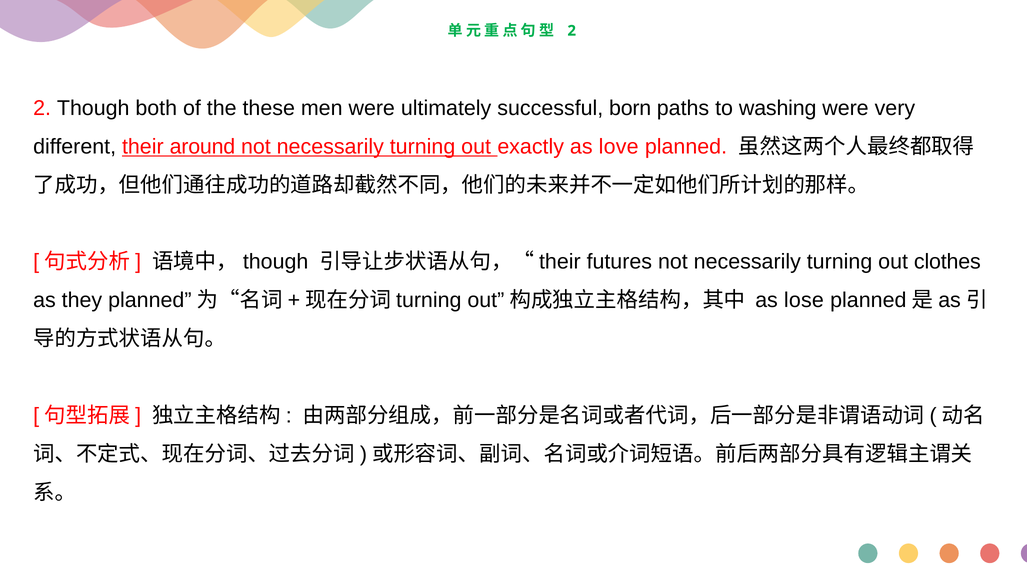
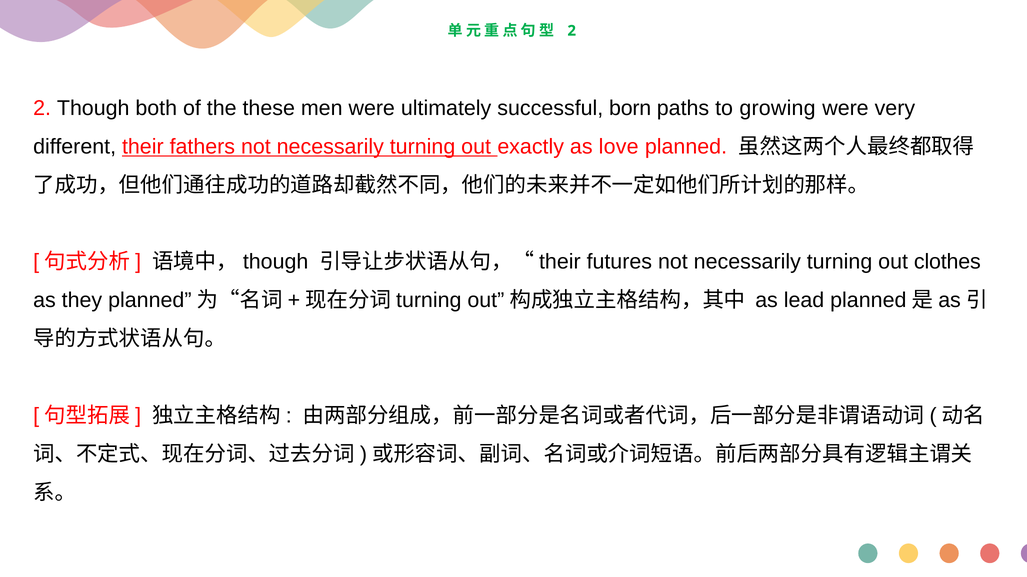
washing: washing -> growing (778, 108)
around: around -> fathers (202, 147)
lose: lose -> lead (804, 301)
